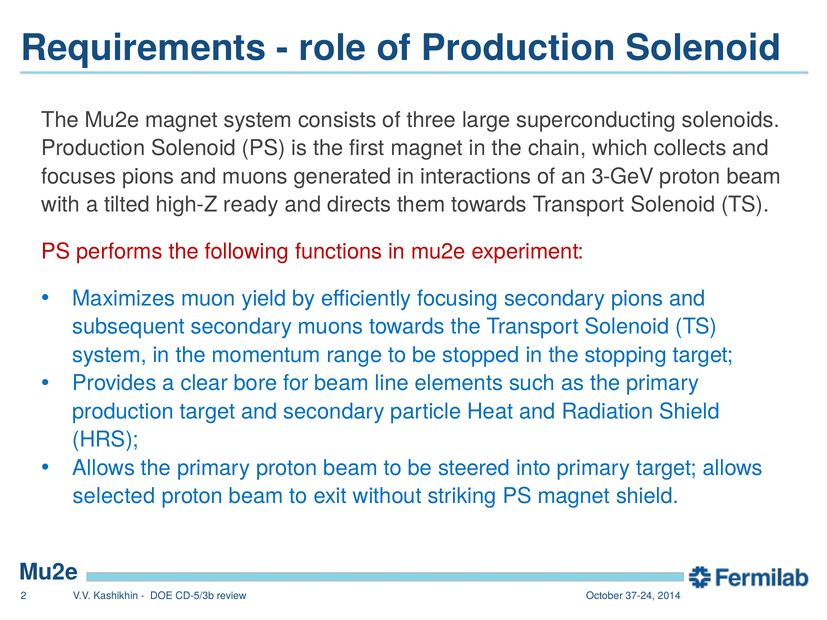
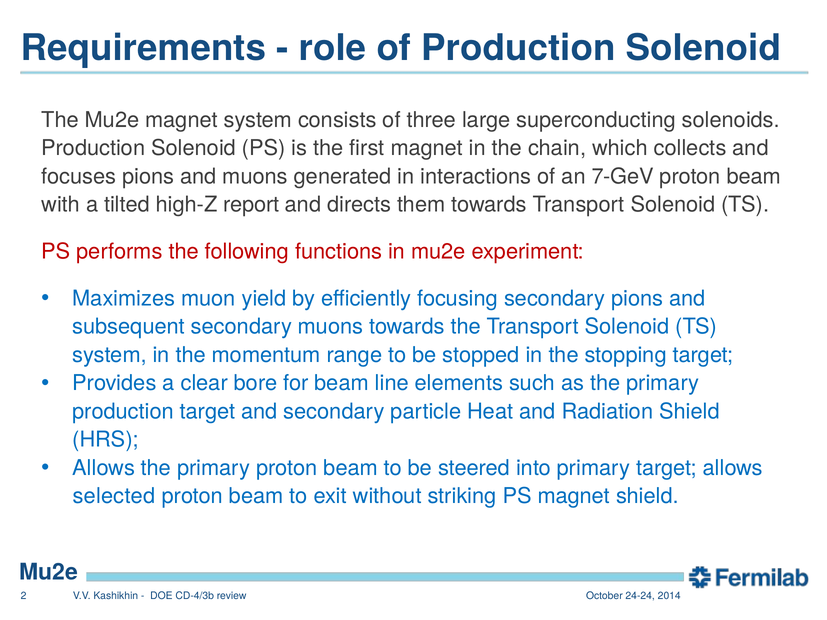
3-GeV: 3-GeV -> 7-GeV (623, 177)
ready: ready -> report (251, 205)
CD-5/3b: CD-5/3b -> CD-4/3b (195, 596)
37-24: 37-24 -> 24-24 (640, 596)
